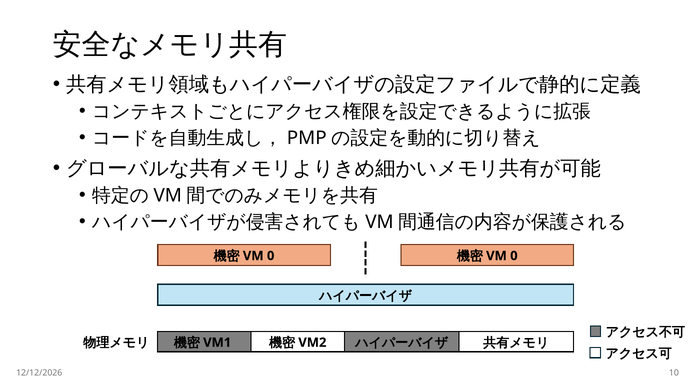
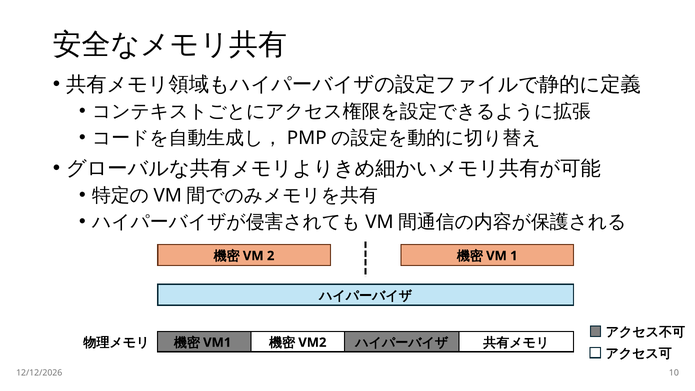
0: 0 -> 2 (271, 256)
0: 0 -> 1 (514, 256)
